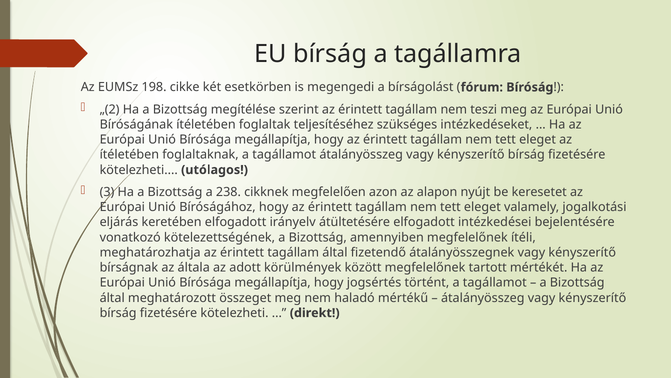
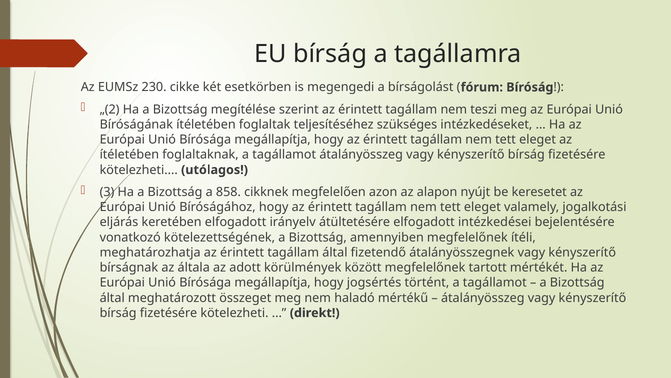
198: 198 -> 230 (154, 87)
238: 238 -> 858 (228, 192)
